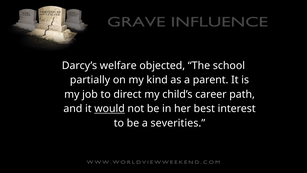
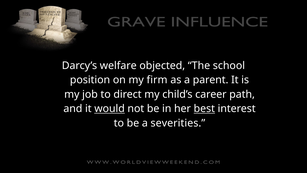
partially: partially -> position (90, 80)
kind: kind -> firm (157, 80)
best underline: none -> present (204, 109)
